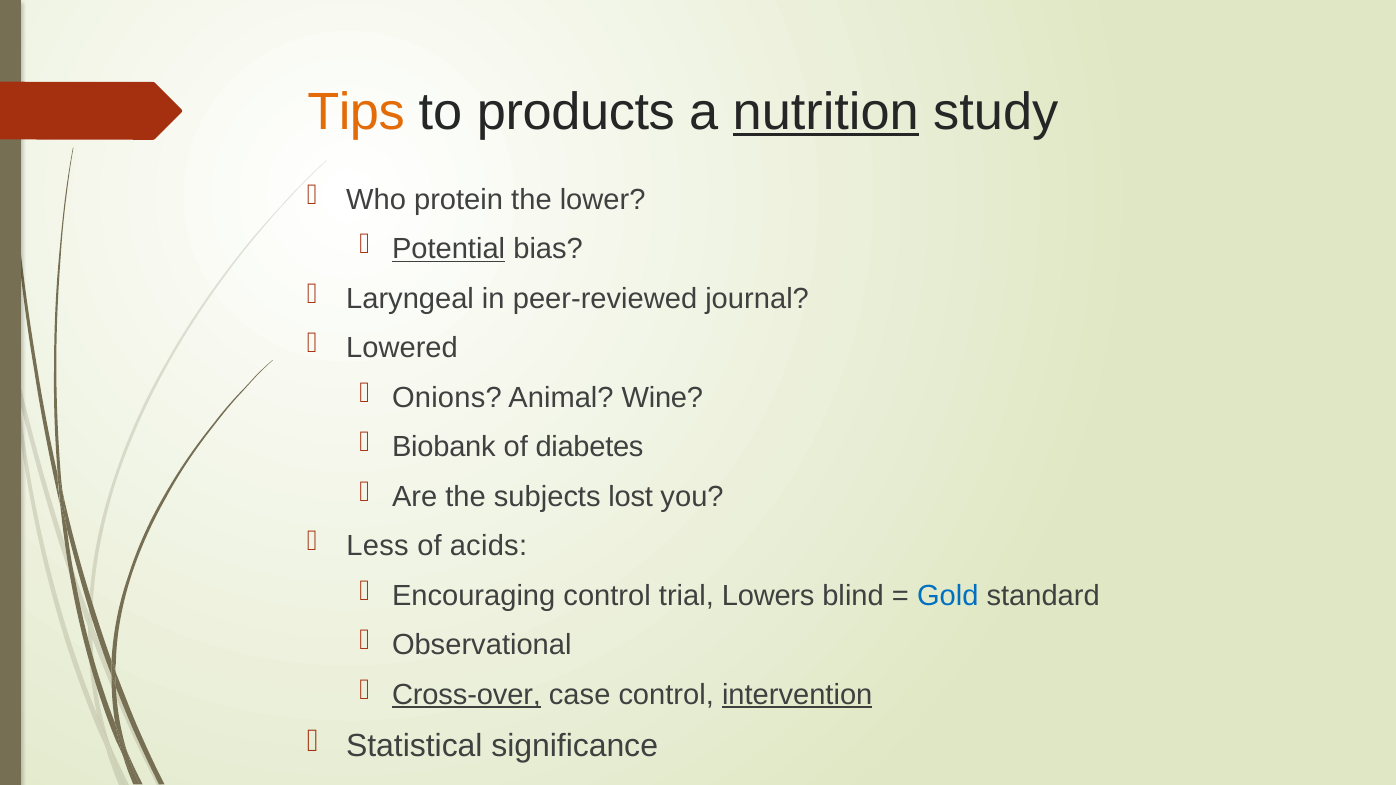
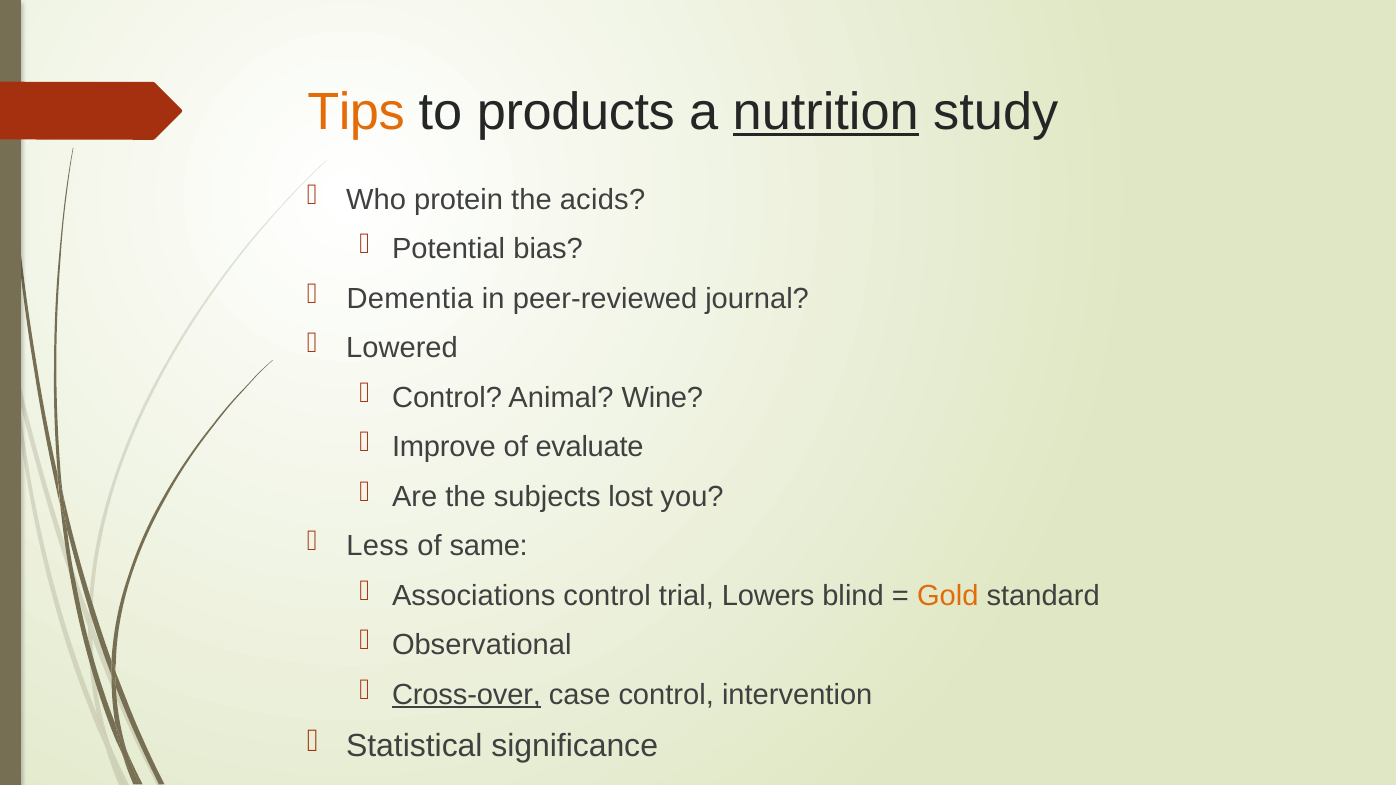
lower: lower -> acids (602, 200)
Potential underline: present -> none (449, 249)
Laryngeal: Laryngeal -> Dementia (410, 299)
Onions: Onions -> Control (447, 398)
Biobank: Biobank -> Improve (444, 447)
diabetes: diabetes -> evaluate (590, 447)
acids: acids -> same (489, 546)
Encouraging: Encouraging -> Associations (474, 596)
Gold colour: blue -> orange (948, 596)
intervention underline: present -> none (797, 695)
